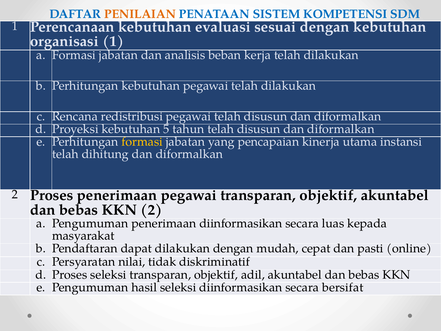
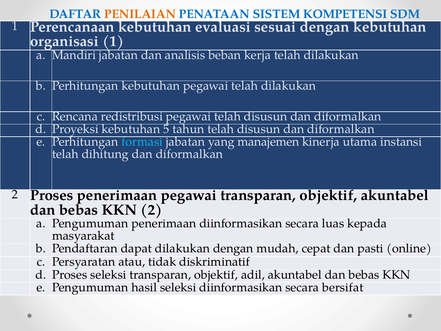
a Formasi: Formasi -> Mandiri (74, 55)
formasi colour: yellow -> light blue (142, 142)
pencapaian: pencapaian -> manajemen (268, 142)
nilai: nilai -> atau (132, 261)
